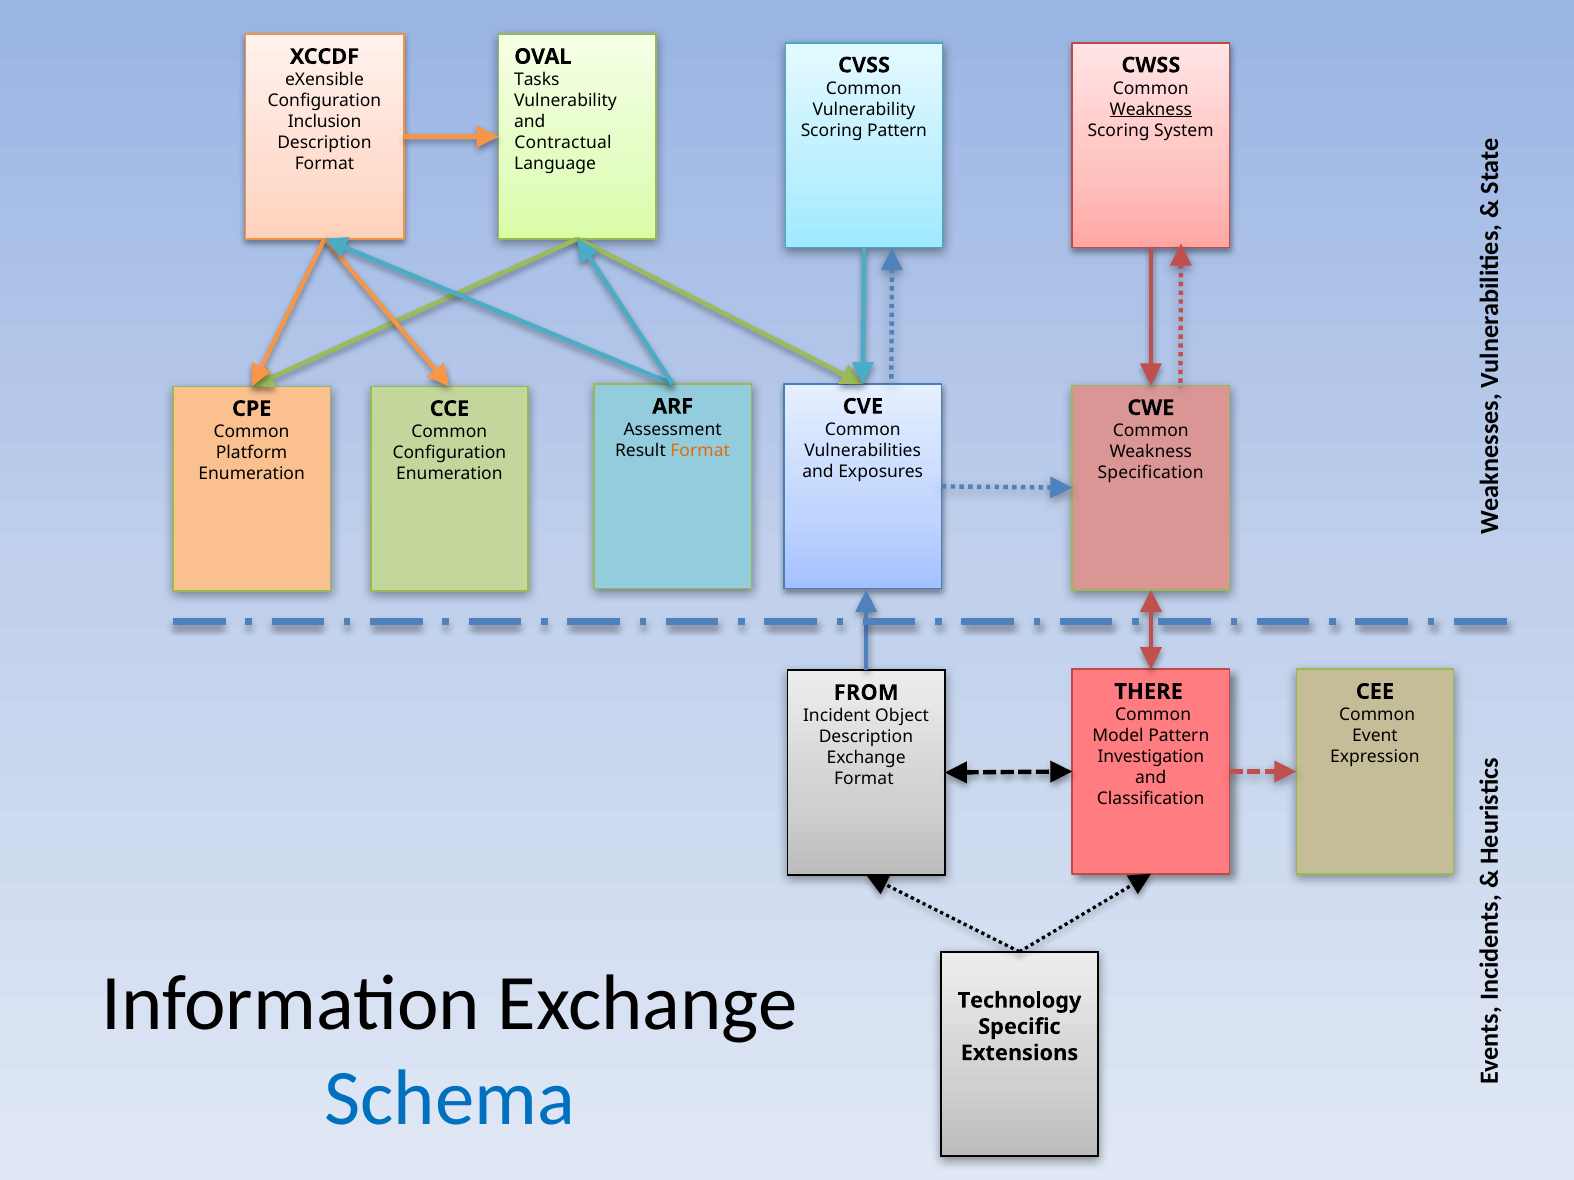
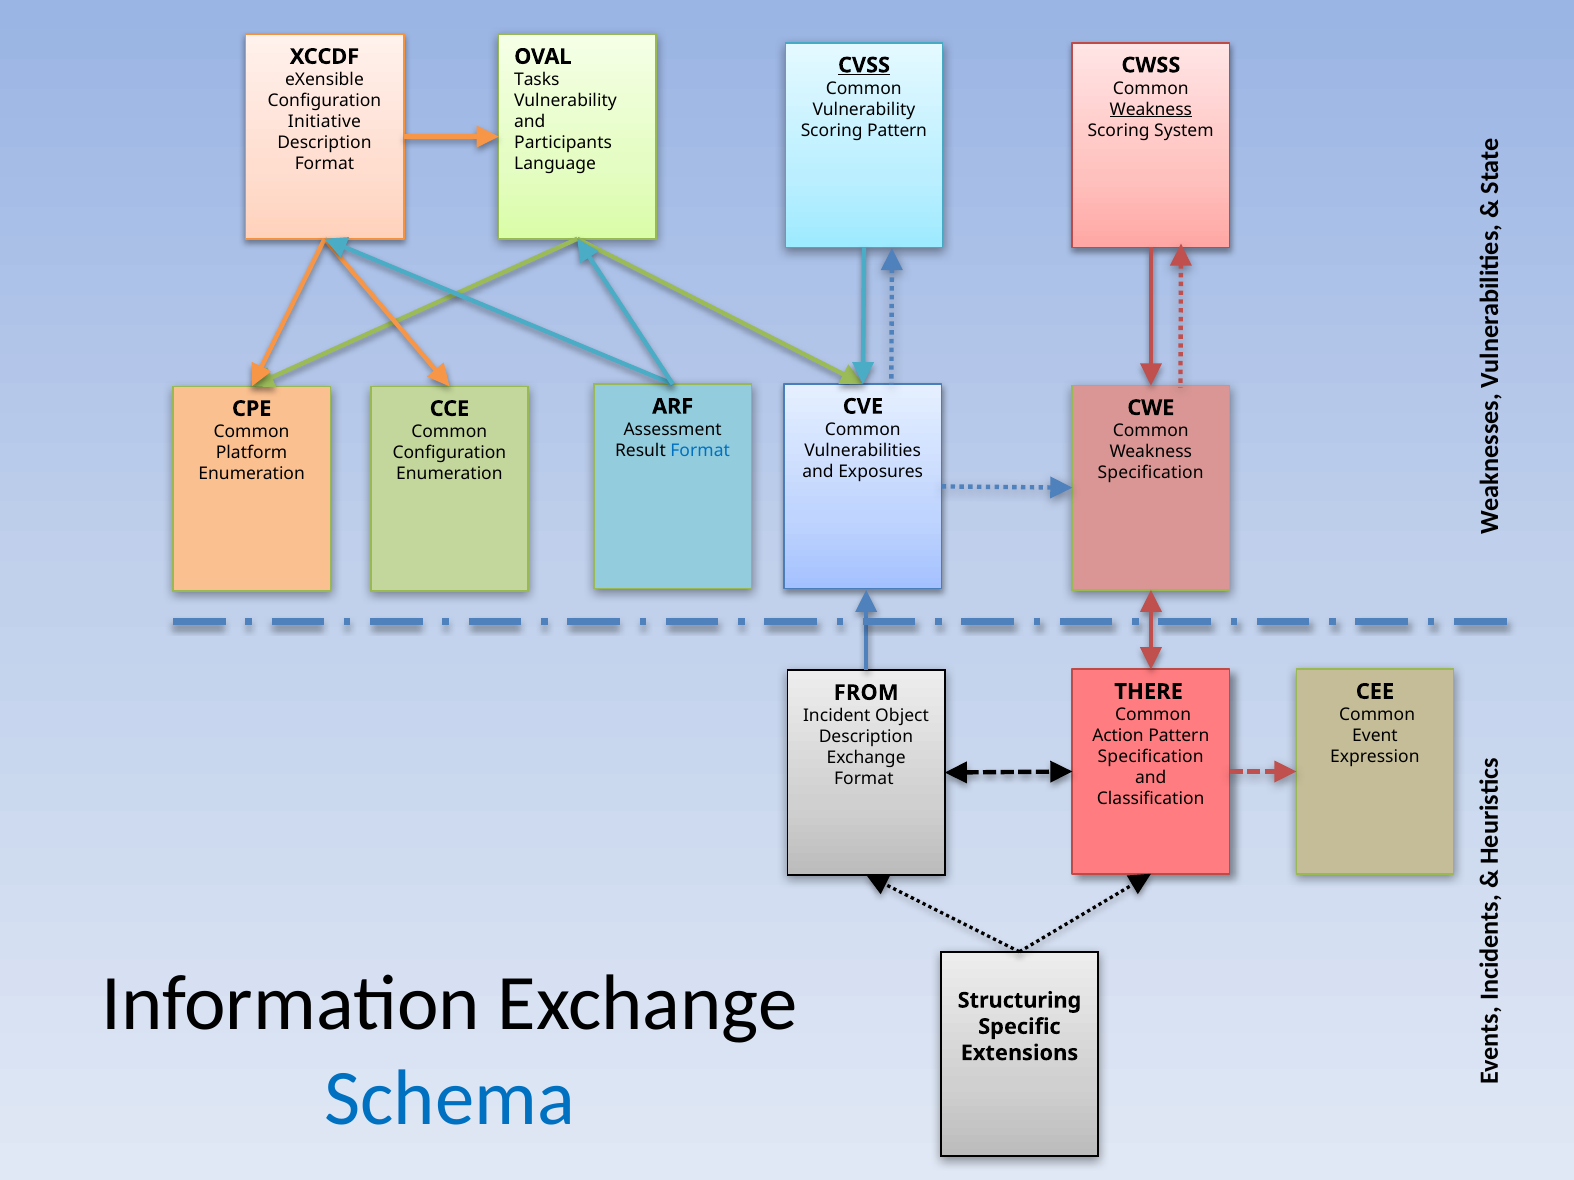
CVSS underline: none -> present (864, 65)
Inclusion: Inclusion -> Initiative (324, 122)
Contractual: Contractual -> Participants (563, 143)
Format colour: orange -> blue (700, 451)
Model: Model -> Action (1118, 736)
Investigation: Investigation -> Specification (1151, 757)
Technology: Technology -> Structuring (1019, 1001)
